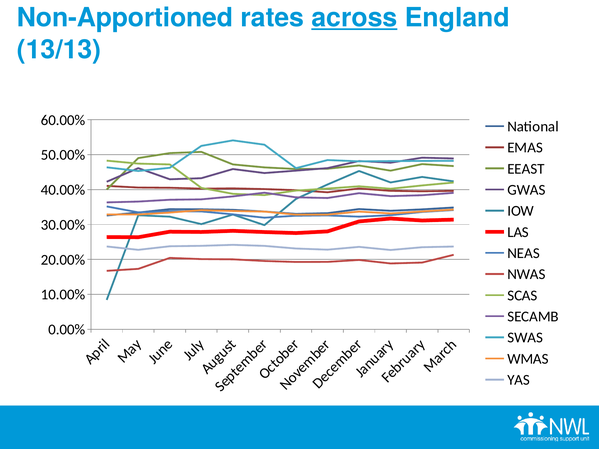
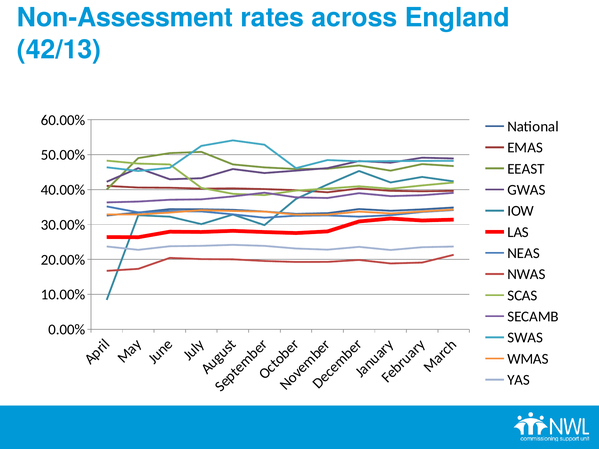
Non-Apportioned: Non-Apportioned -> Non-Assessment (125, 18)
across underline: present -> none (354, 18)
13/13: 13/13 -> 42/13 (59, 50)
